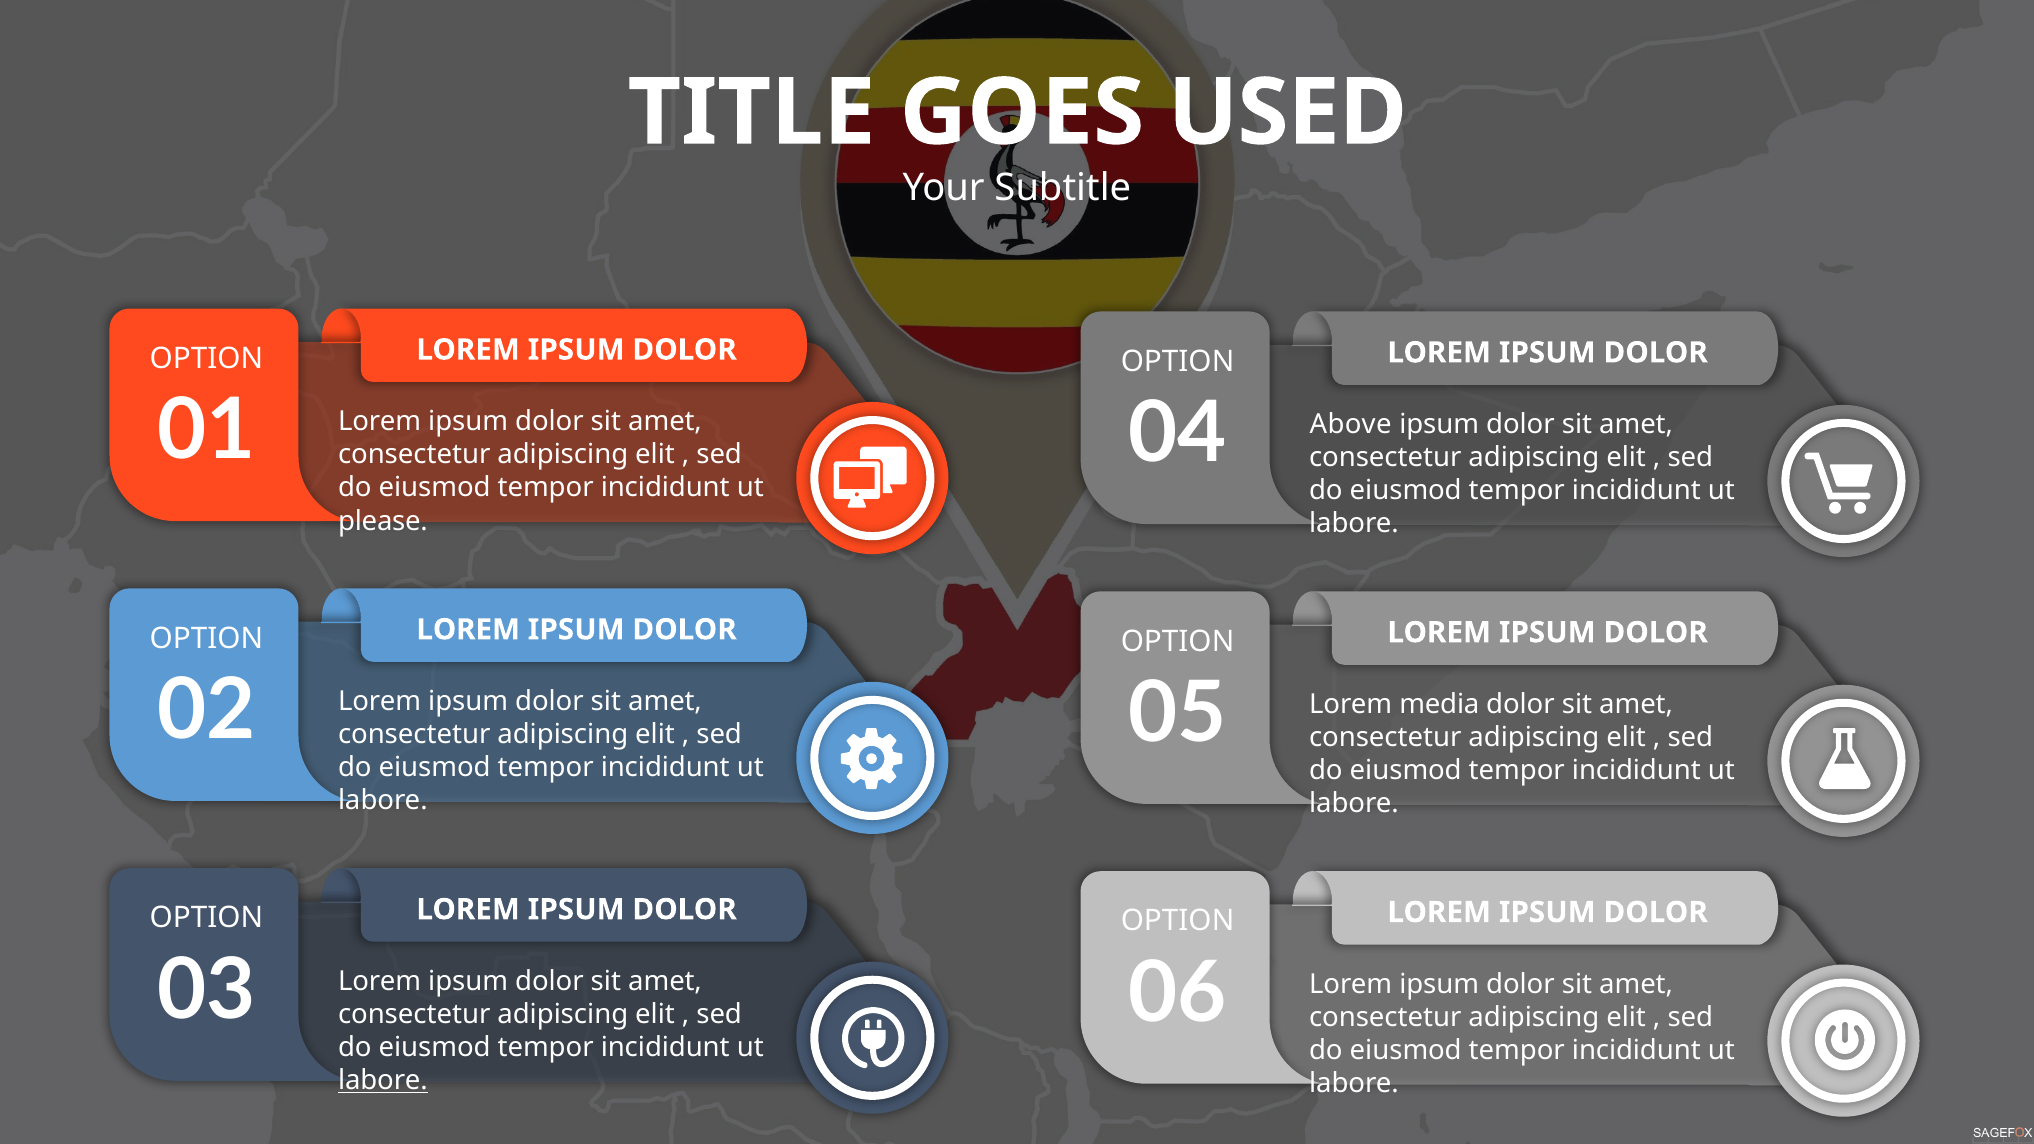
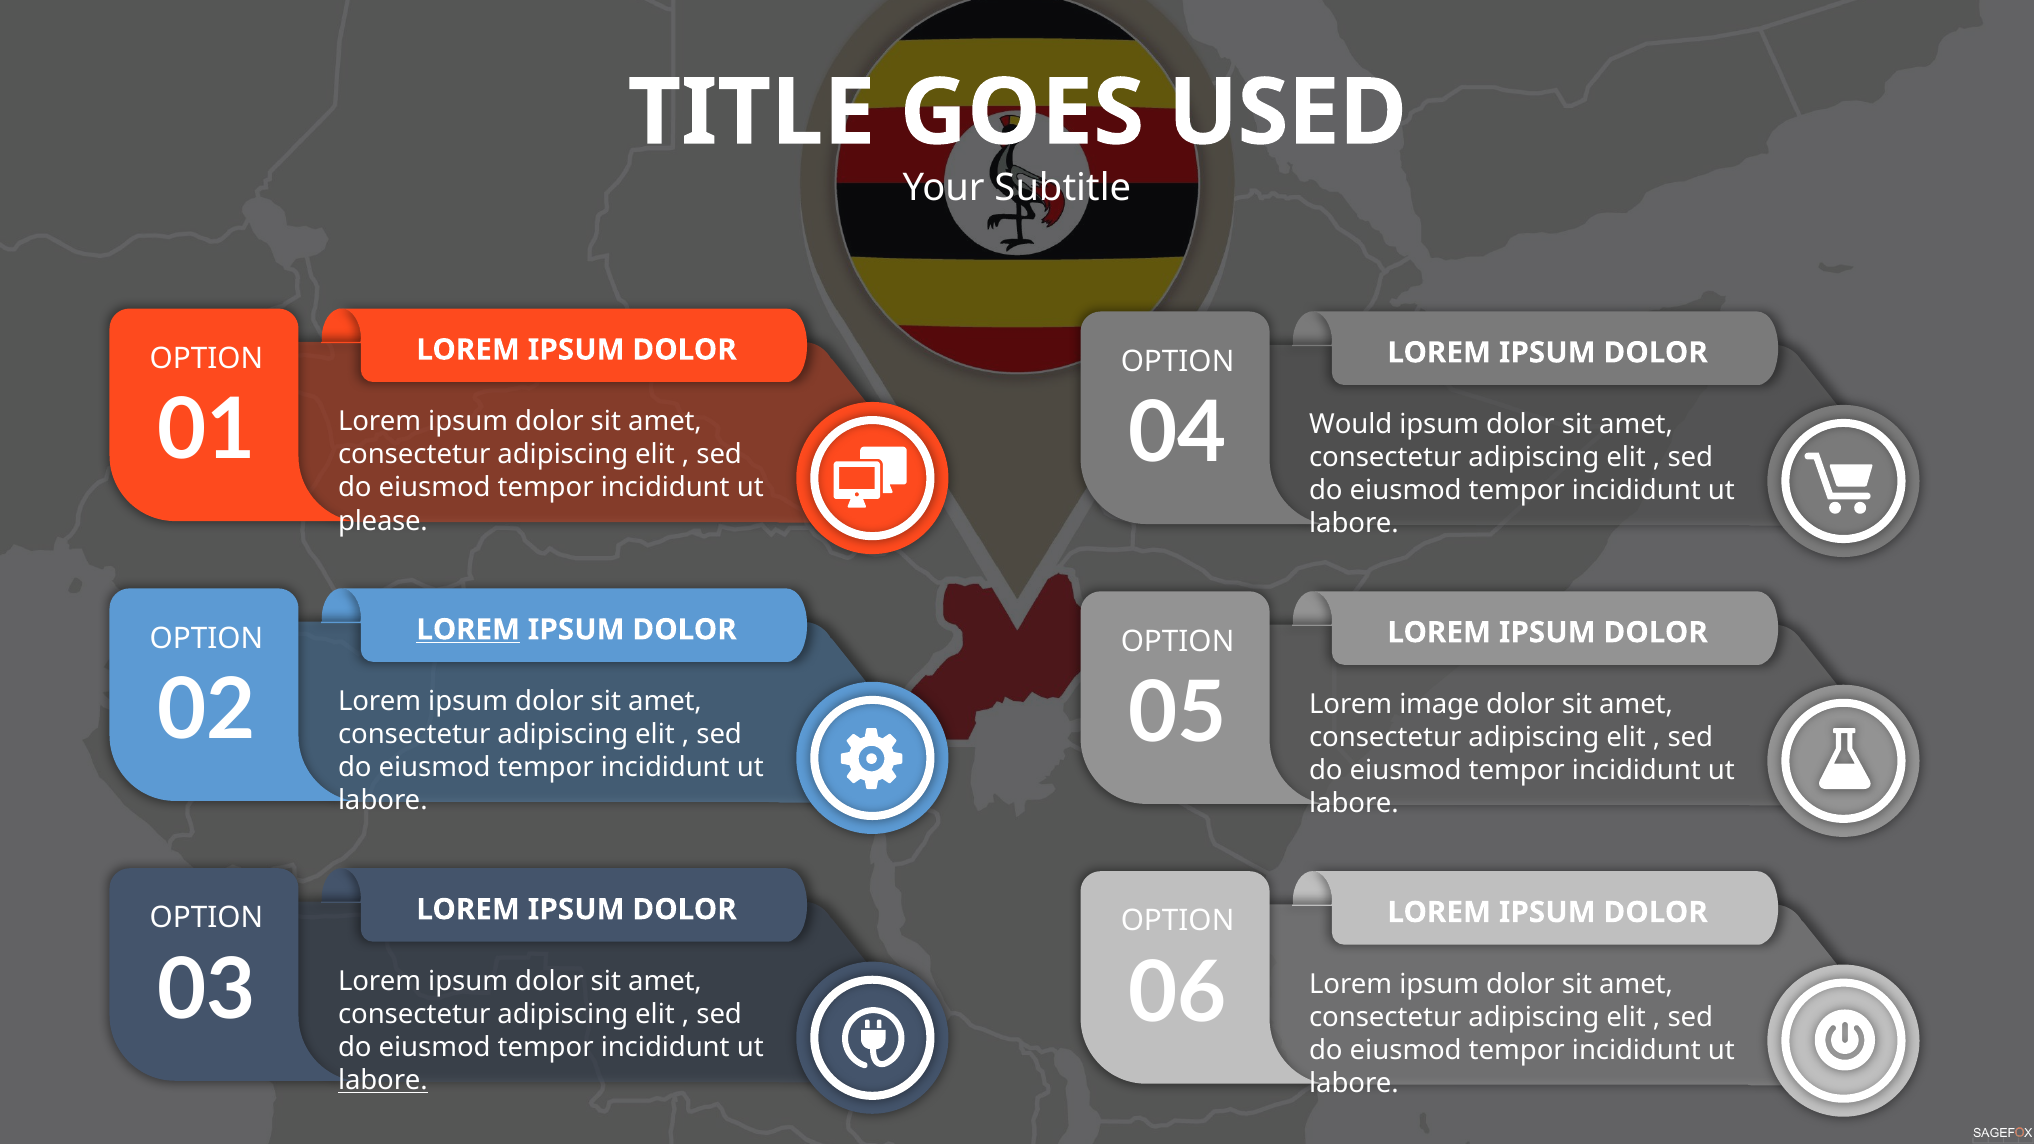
Above: Above -> Would (1351, 425)
LOREM underline: none -> present (468, 630)
media: media -> image (1439, 705)
